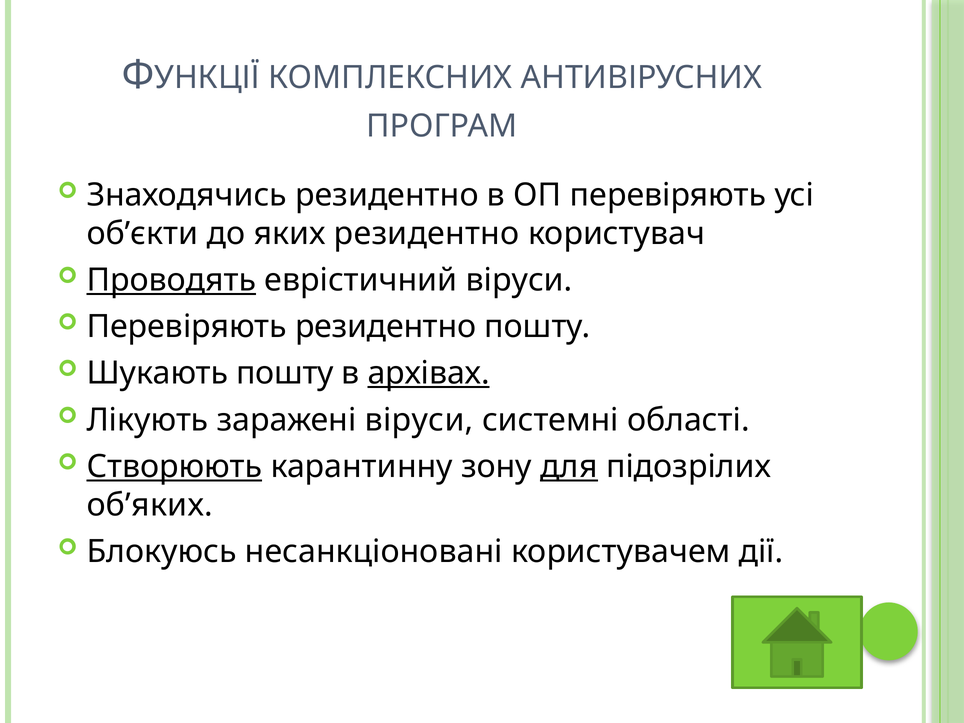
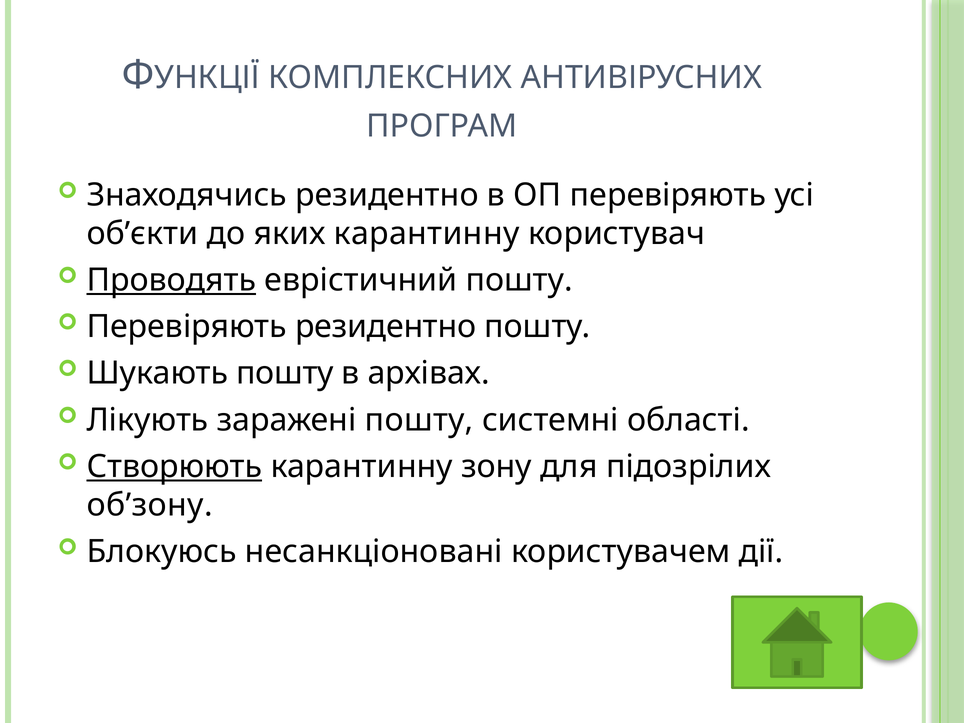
яких резидентно: резидентно -> карантинну (427, 234)
еврістичний віруси: віруси -> пошту (519, 280)
архівах underline: present -> none (429, 373)
заражені віруси: віруси -> пошту (419, 420)
для underline: present -> none (569, 467)
об’яких: об’яких -> об’зону (150, 505)
